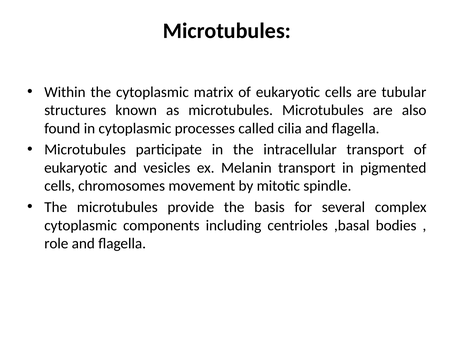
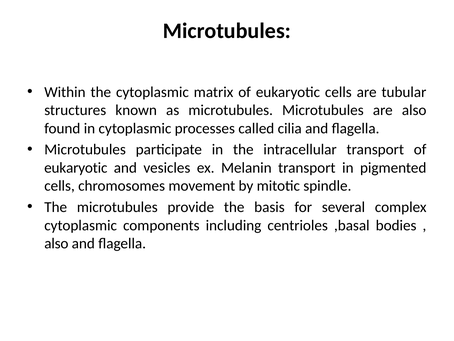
role: role -> also (56, 243)
